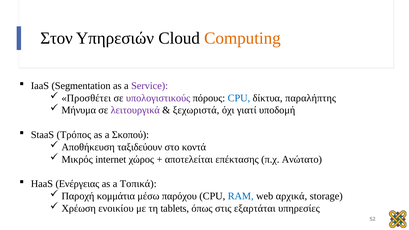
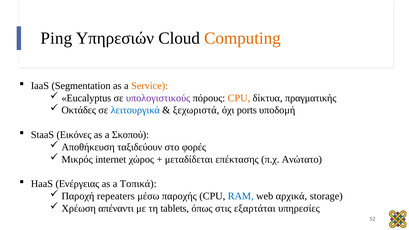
Στον: Στον -> Ping (56, 38)
Service colour: purple -> orange (150, 86)
Προσθέτει: Προσθέτει -> Eucalyptus (86, 98)
CPU colour: blue -> orange (239, 98)
παραλήπτης: παραλήπτης -> πραγματικής (311, 98)
Μήνυμα: Μήνυμα -> Οκτάδες (79, 110)
λειτουργικά colour: purple -> blue (135, 110)
γιατί: γιατί -> ports (247, 110)
Τρόπος: Τρόπος -> Εικόνες (74, 135)
κοντά: κοντά -> φορές (194, 147)
αποτελείται: αποτελείται -> μεταδίδεται (189, 159)
κομμάτια: κομμάτια -> repeaters (116, 196)
παρόχου: παρόχου -> παροχής (179, 196)
ενοικίου: ενοικίου -> απέναντι (116, 208)
